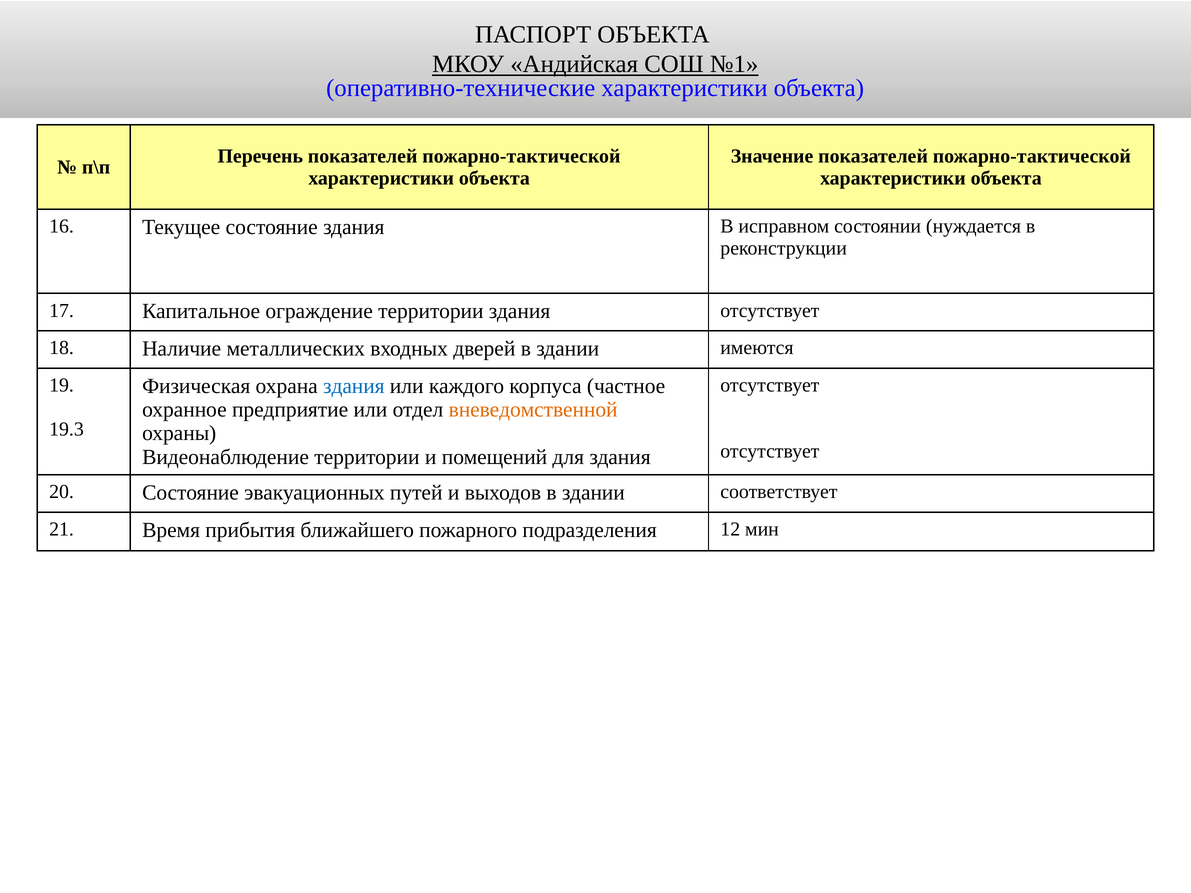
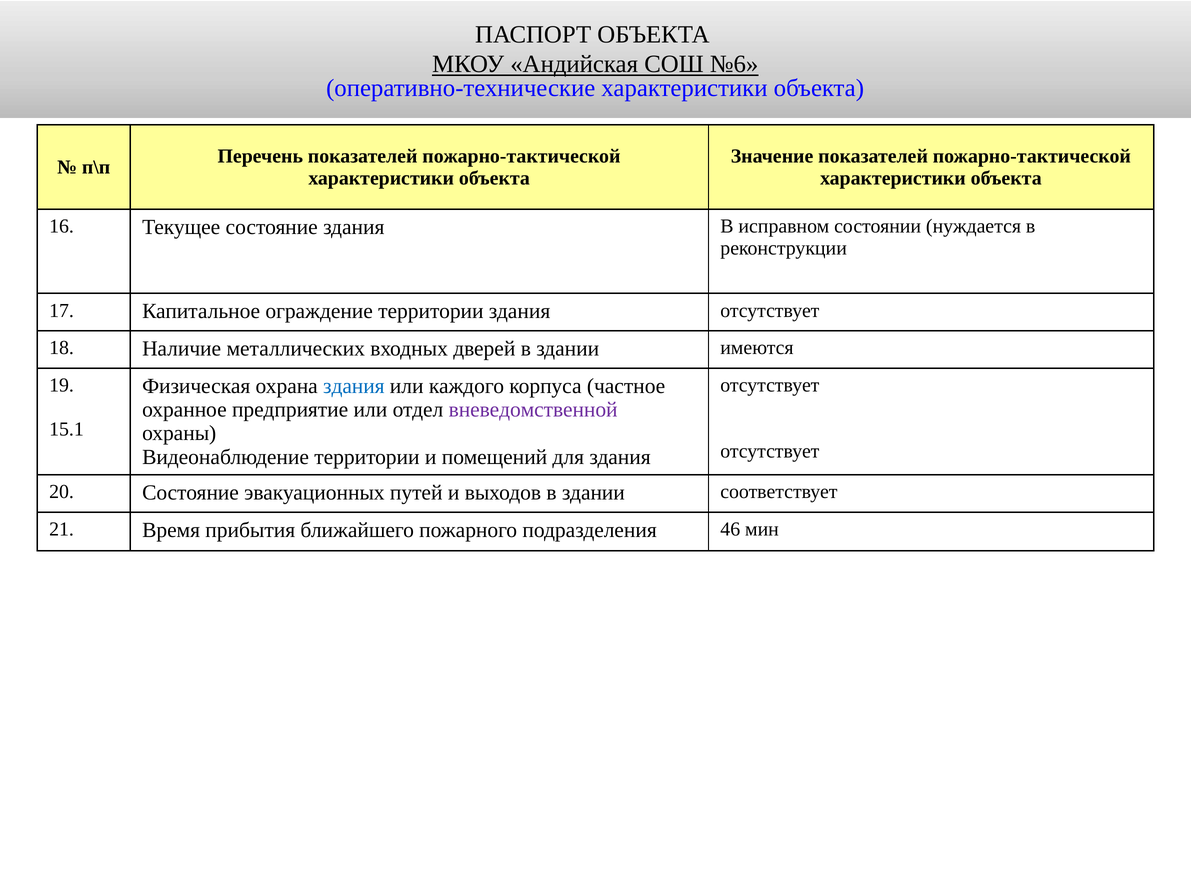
№1: №1 -> №6 (734, 64)
вневедомственной colour: orange -> purple (533, 410)
19.3: 19.3 -> 15.1 (66, 429)
12: 12 -> 46 (730, 529)
